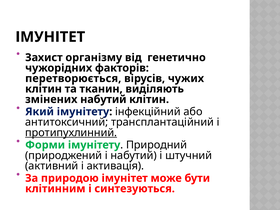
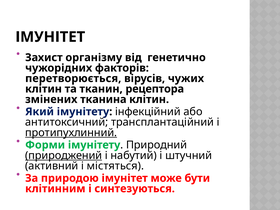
виділяють: виділяють -> рецептора (155, 89)
змінених набутий: набутий -> тканина (103, 99)
природжений underline: none -> present (64, 155)
активація: активація -> містяться (115, 166)
